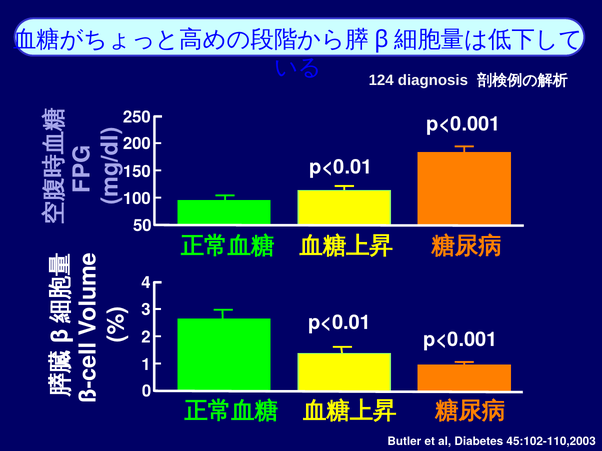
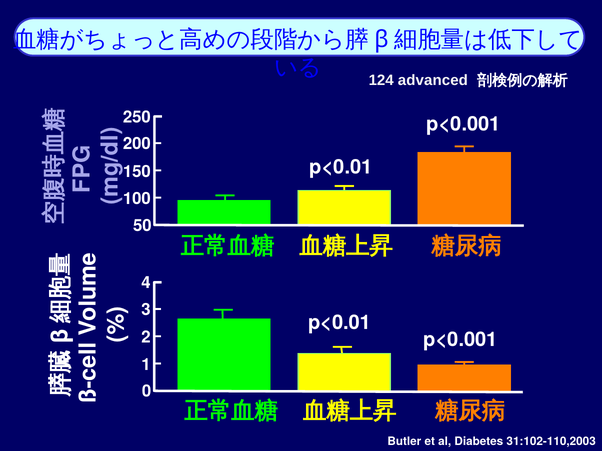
diagnosis: diagnosis -> advanced (433, 80)
45:102-110,2003: 45:102-110,2003 -> 31:102-110,2003 (551, 442)
